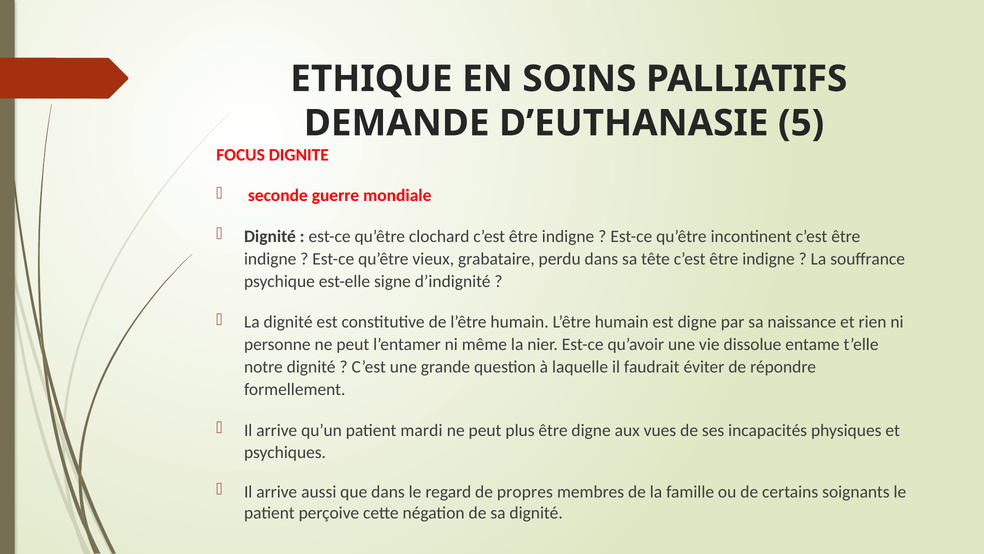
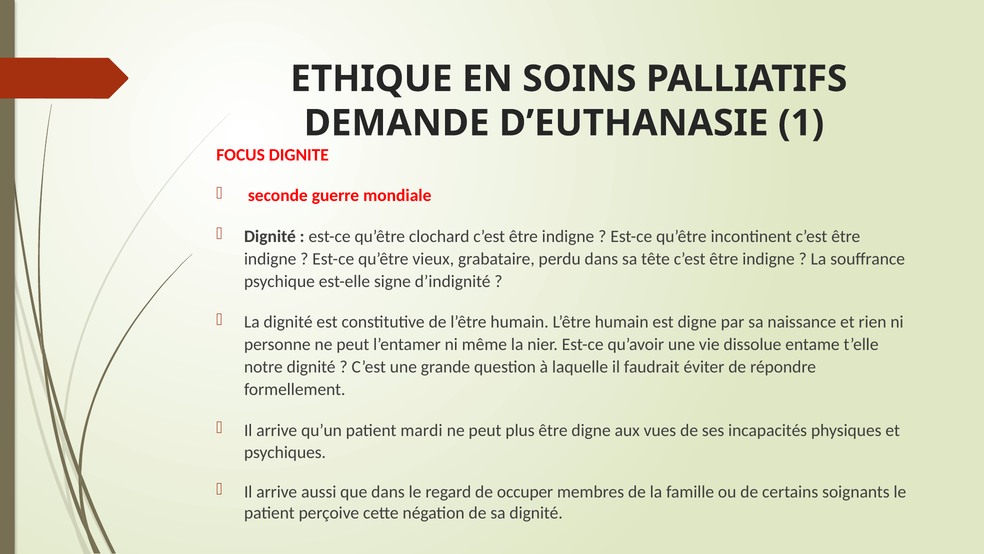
5: 5 -> 1 (801, 123)
propres: propres -> occuper (525, 492)
